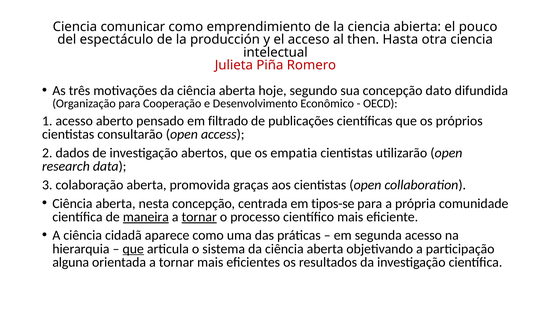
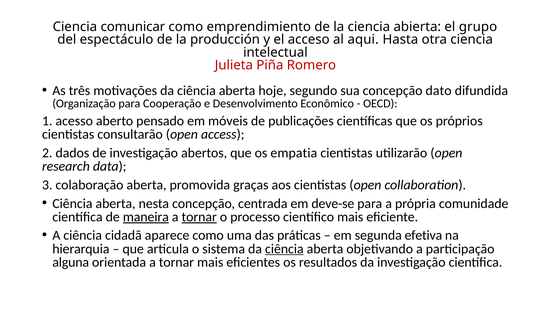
pouco: pouco -> grupo (478, 27)
then: then -> aqui (363, 40)
filtrado: filtrado -> móveis (228, 121)
tipos-se: tipos-se -> deve-se (333, 203)
segunda acesso: acesso -> efetiva (423, 235)
que underline: present -> none (133, 249)
ciência underline: none -> present (284, 249)
